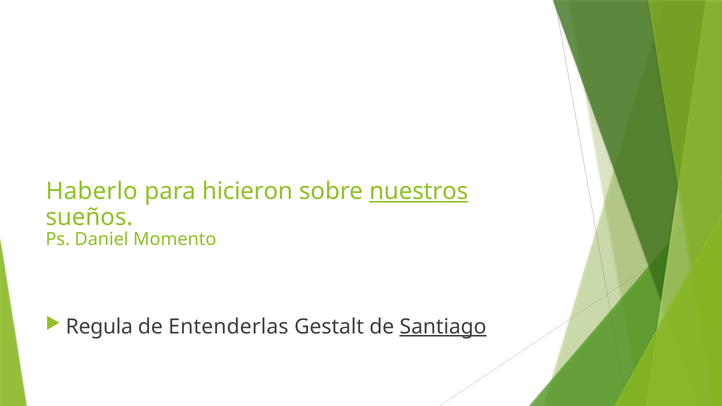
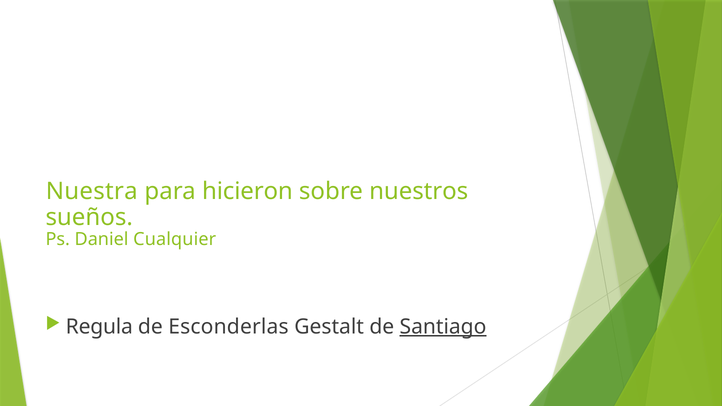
Haberlo: Haberlo -> Nuestra (92, 192)
nuestros underline: present -> none (419, 192)
Momento: Momento -> Cualquier (175, 240)
Entenderlas: Entenderlas -> Esconderlas (228, 327)
